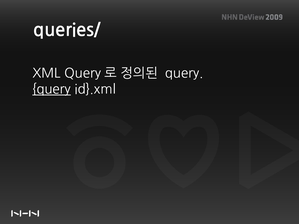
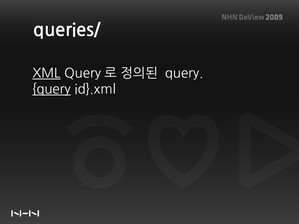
XML underline: none -> present (46, 73)
